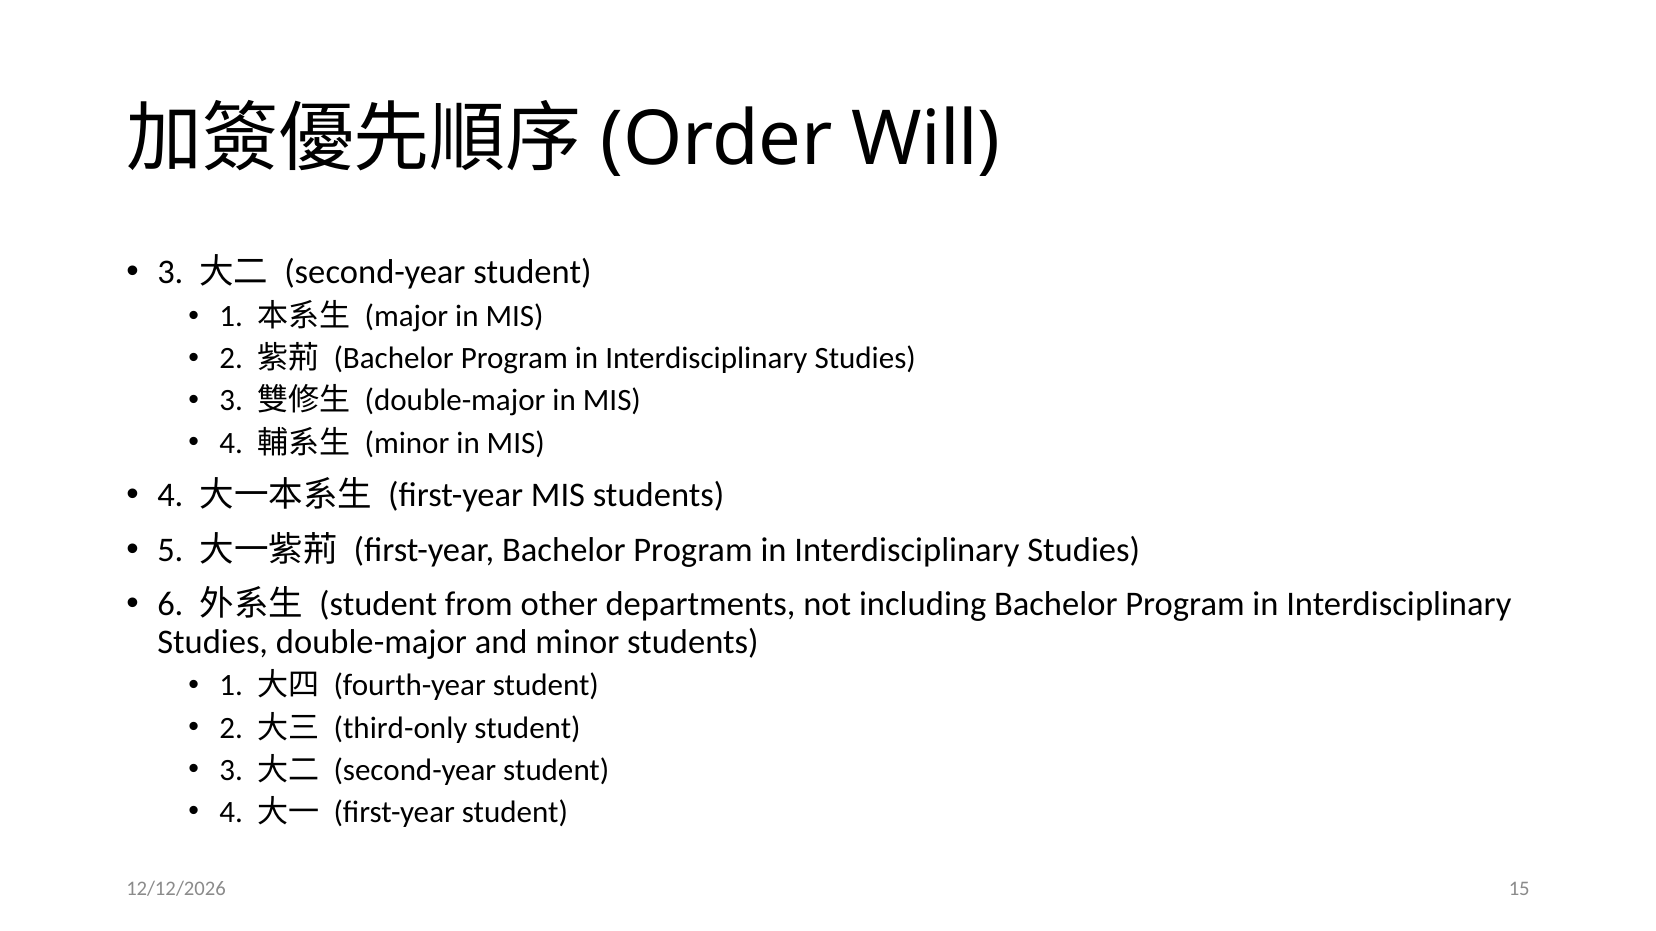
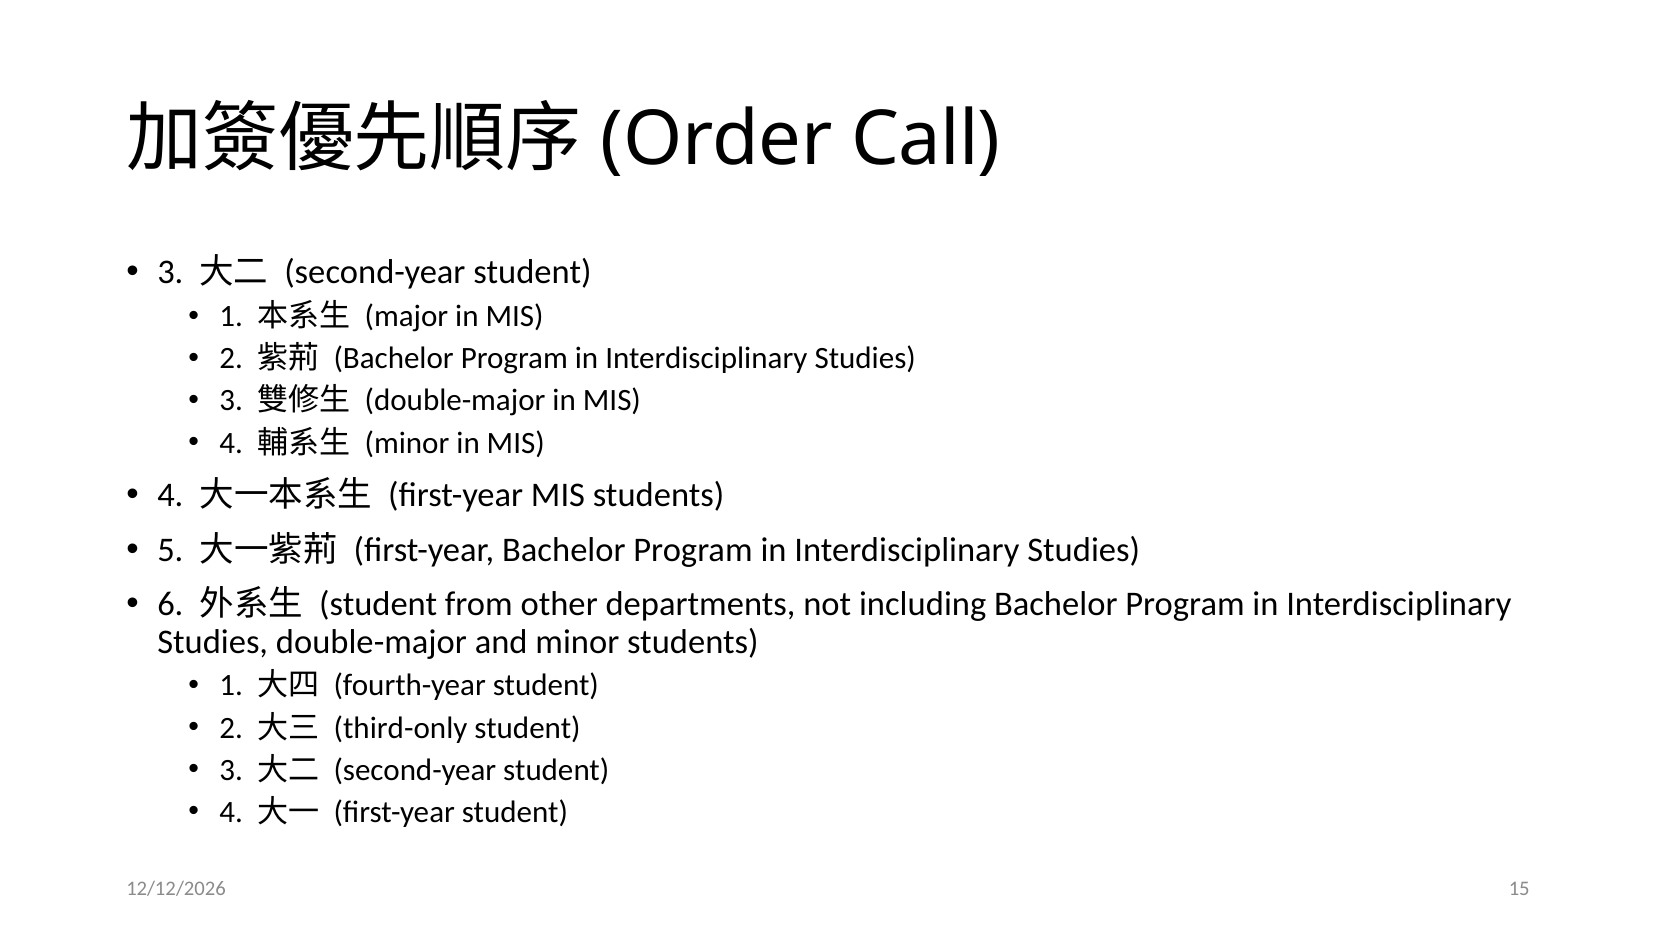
Will: Will -> Call (926, 139)
